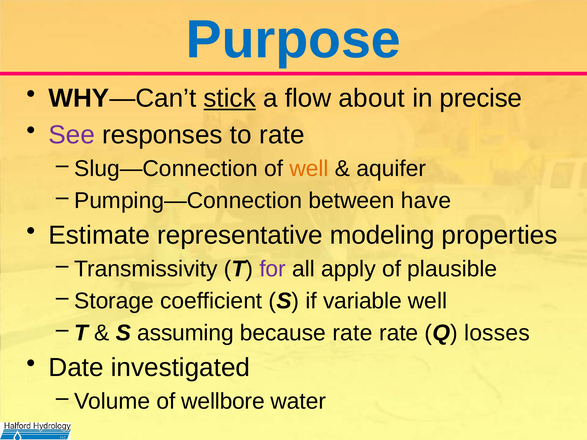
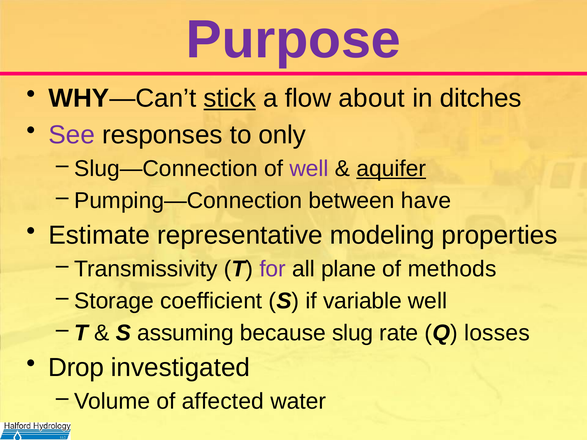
Purpose colour: blue -> purple (293, 40)
precise: precise -> ditches (481, 98)
to rate: rate -> only (282, 135)
well colour: orange -> purple (309, 169)
aquifer underline: none -> present (391, 169)
apply: apply -> plane (349, 269)
plausible: plausible -> methods (452, 269)
because rate: rate -> slug (353, 333)
Date: Date -> Drop (76, 368)
wellbore: wellbore -> affected (223, 402)
